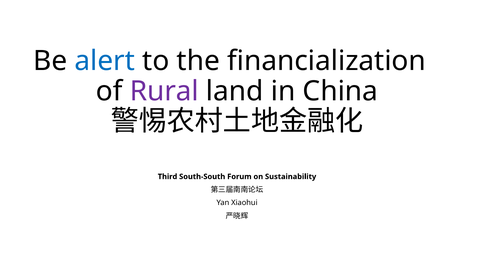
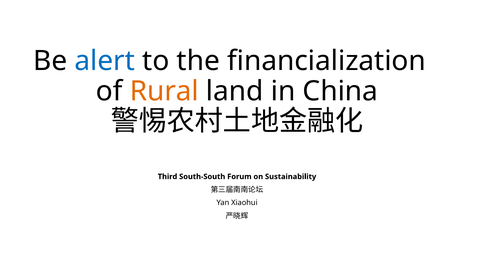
Rural colour: purple -> orange (164, 91)
